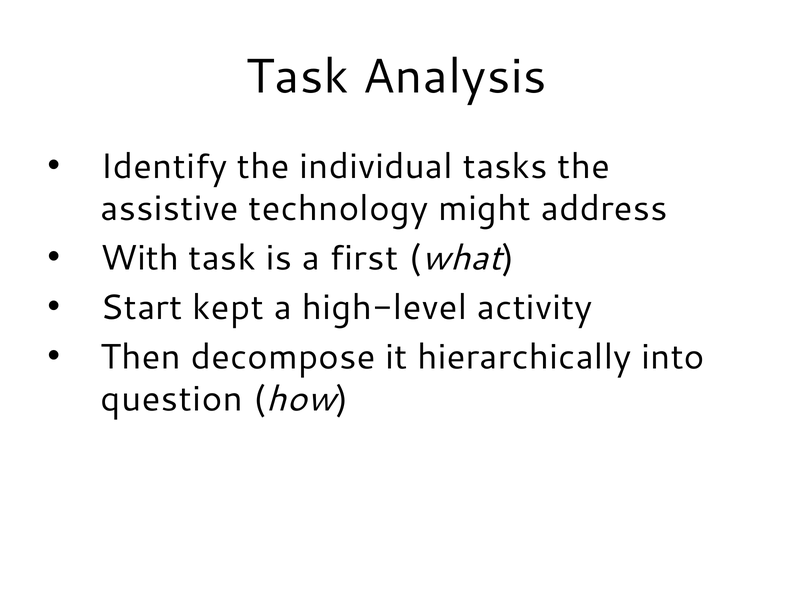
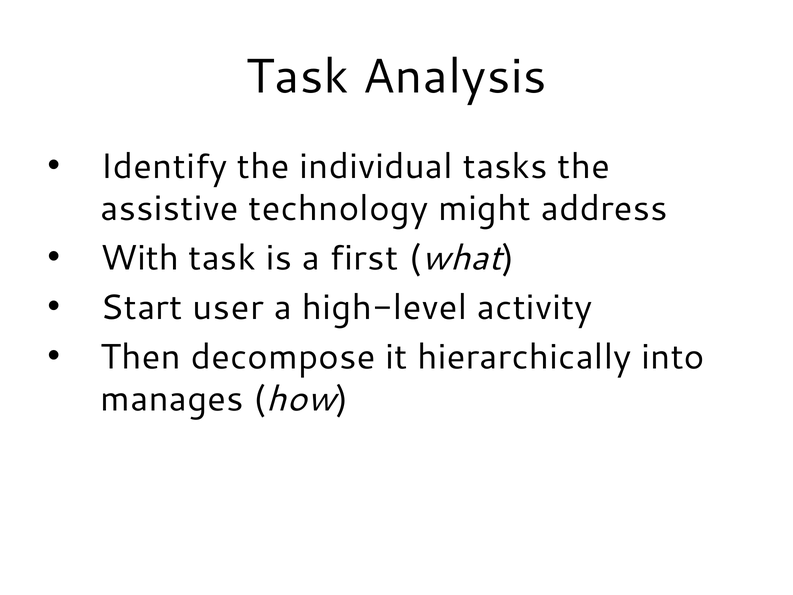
kept: kept -> user (228, 307)
question: question -> manages (172, 399)
